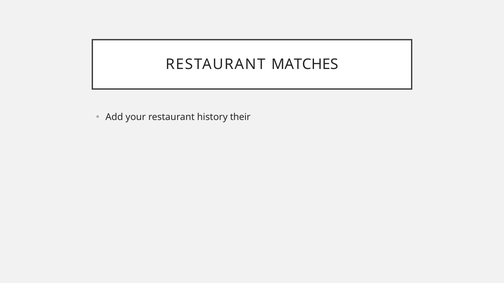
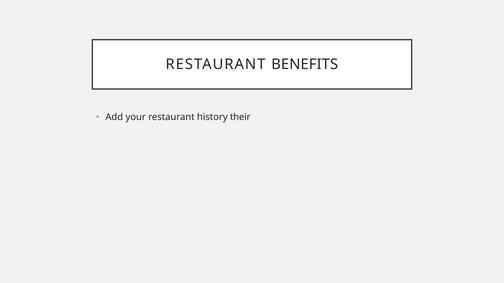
MATCHES: MATCHES -> BENEFITS (305, 64)
